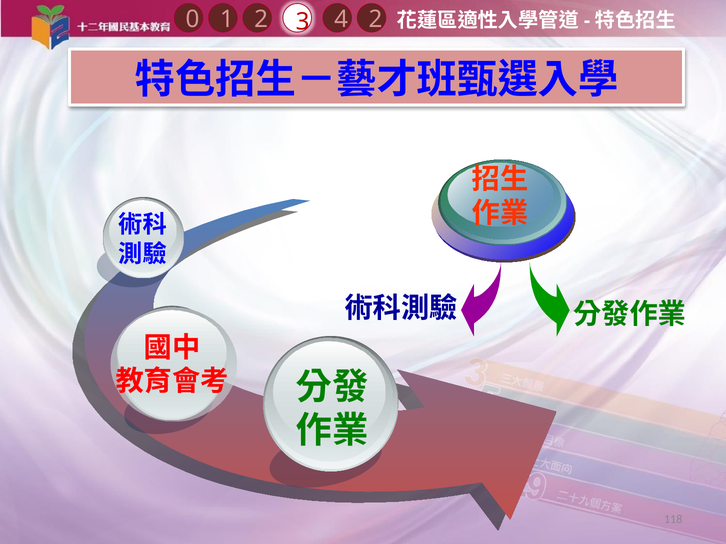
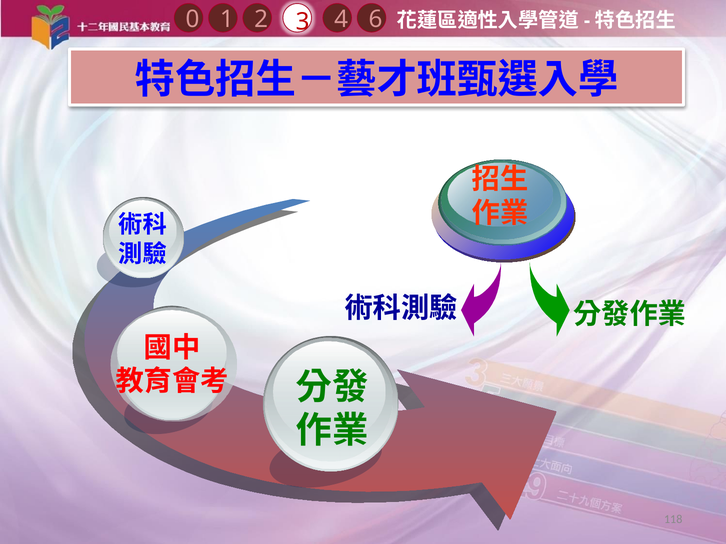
4 2: 2 -> 6 (375, 19)
